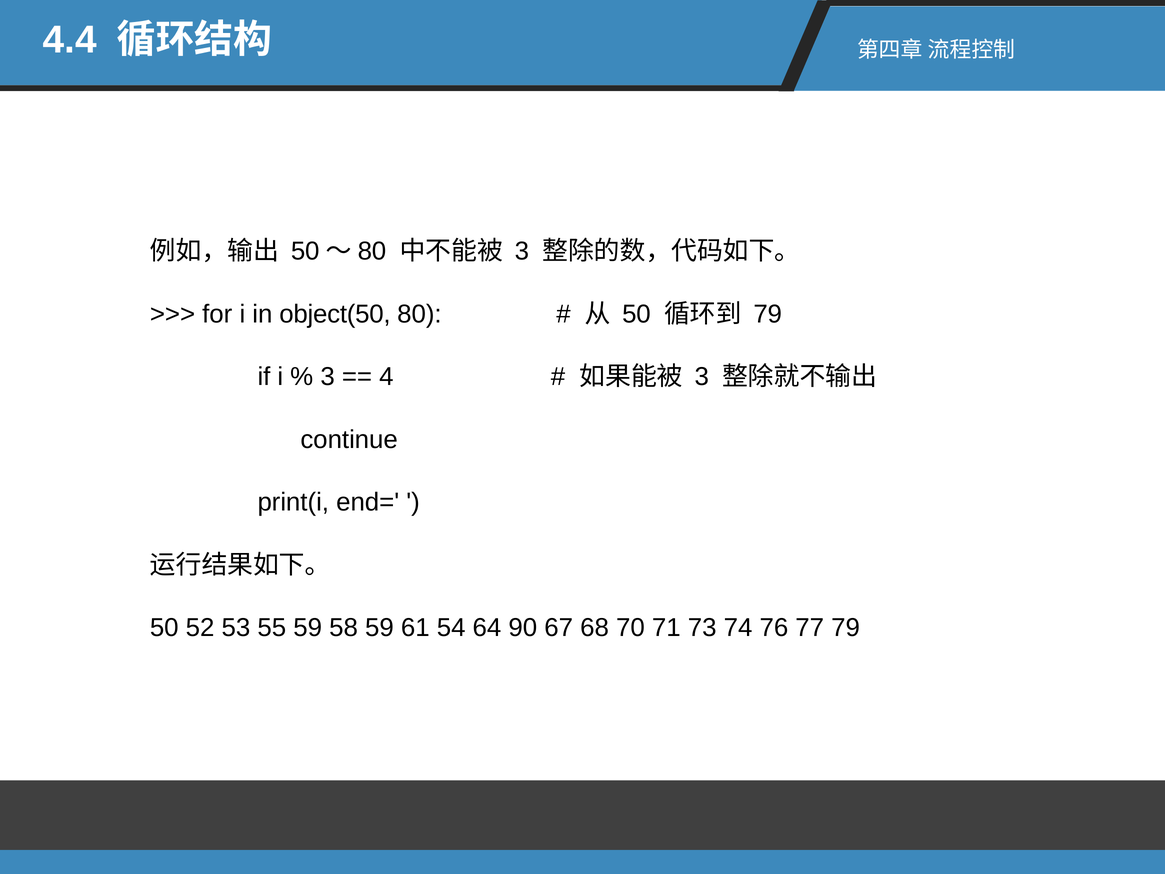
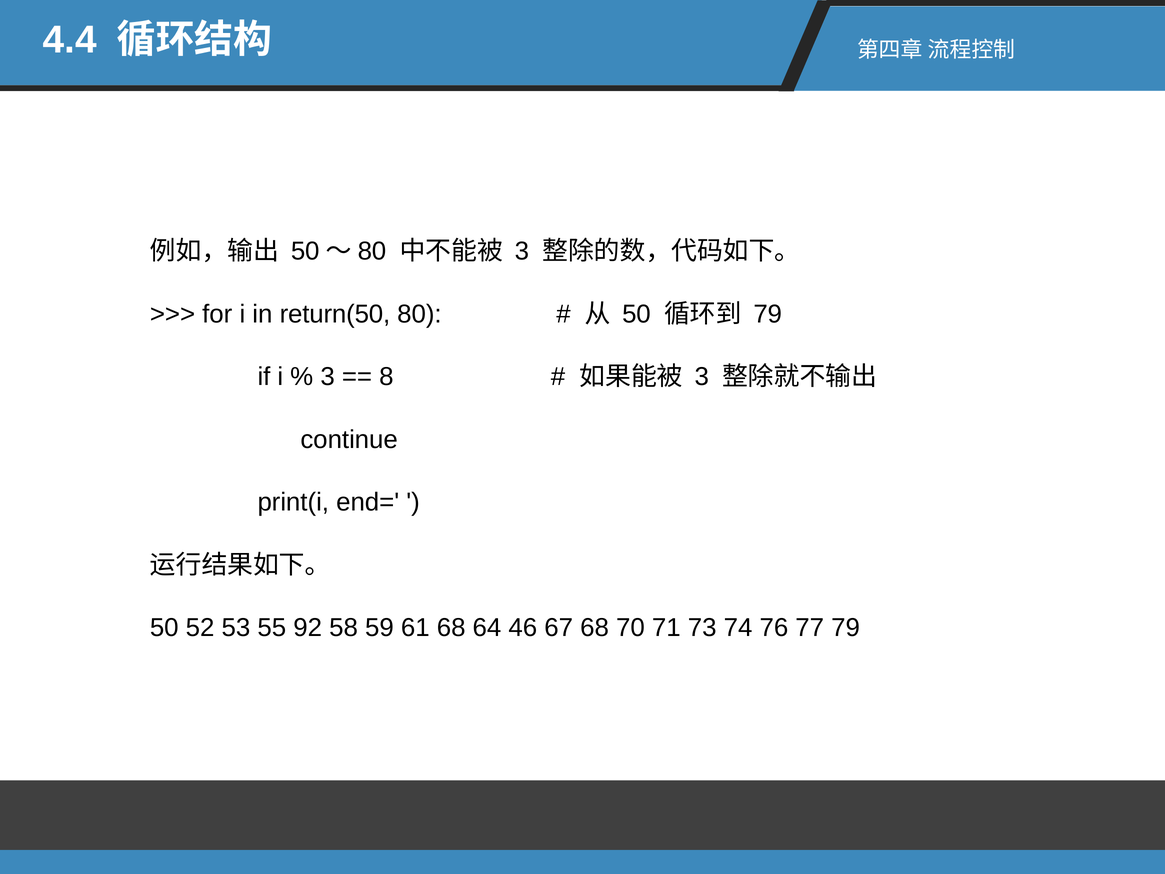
object(50: object(50 -> return(50 (335, 314)
4: 4 -> 8 (386, 377)
55 59: 59 -> 92 (308, 628)
61 54: 54 -> 68 (451, 628)
90: 90 -> 46 (523, 628)
